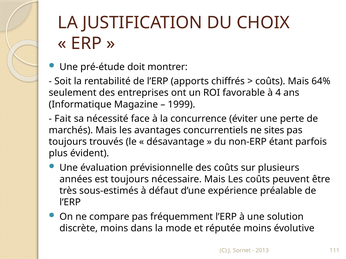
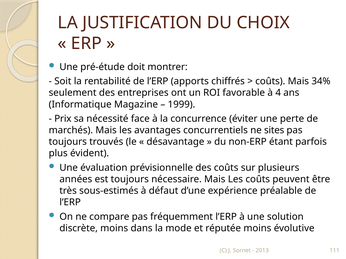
64%: 64% -> 34% (321, 81)
Fait: Fait -> Prix (63, 119)
